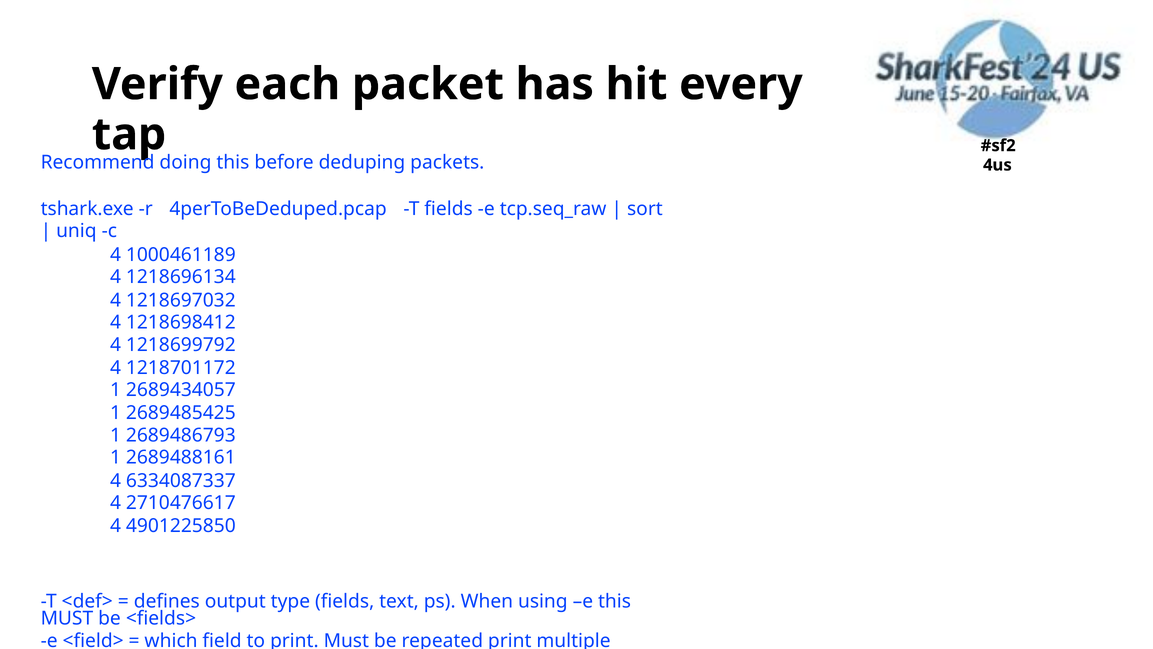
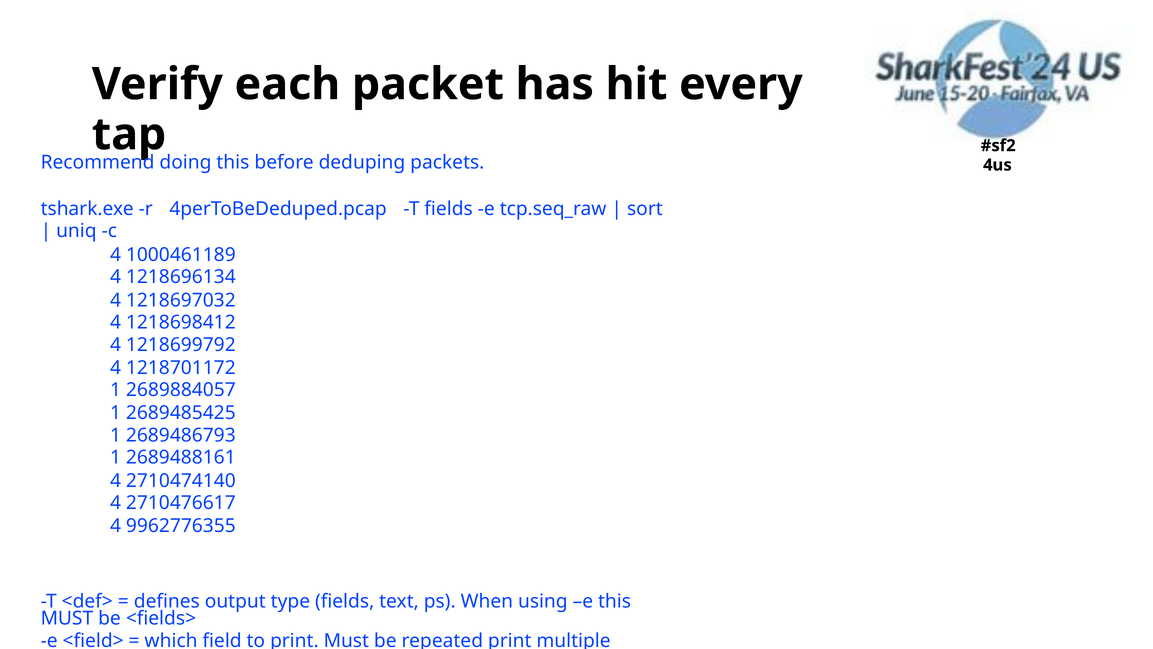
2689434057: 2689434057 -> 2689884057 (181, 390)
6334087337: 6334087337 -> 2710474140 (181, 480)
4901225850: 4901225850 -> 9962776355 (181, 526)
